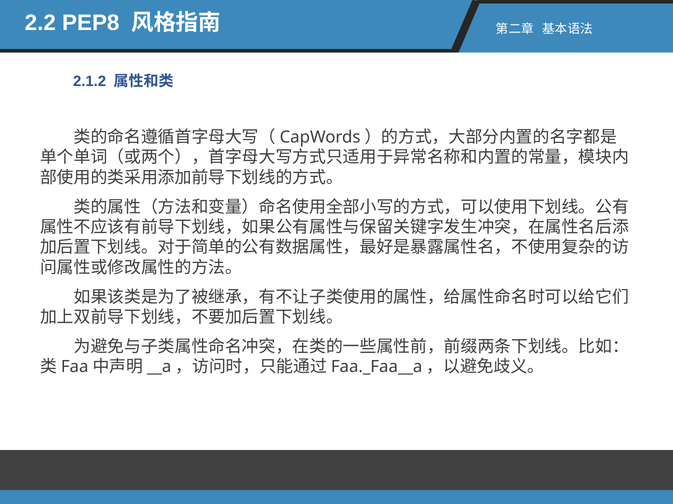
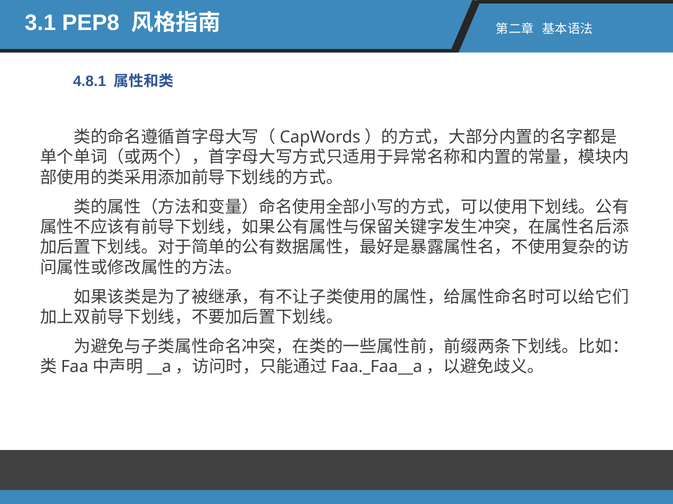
2.2: 2.2 -> 3.1 (40, 23)
2.1.2: 2.1.2 -> 4.8.1 (90, 81)
